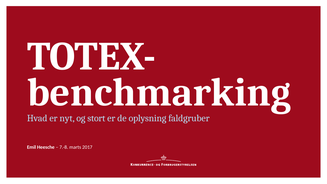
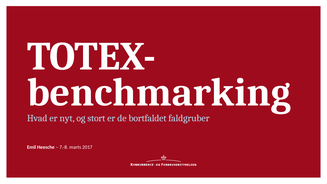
oplysning: oplysning -> bortfaldet (147, 118)
